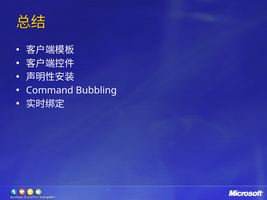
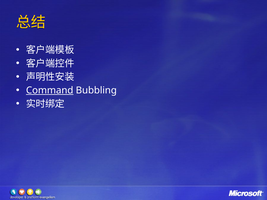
Command underline: none -> present (50, 91)
